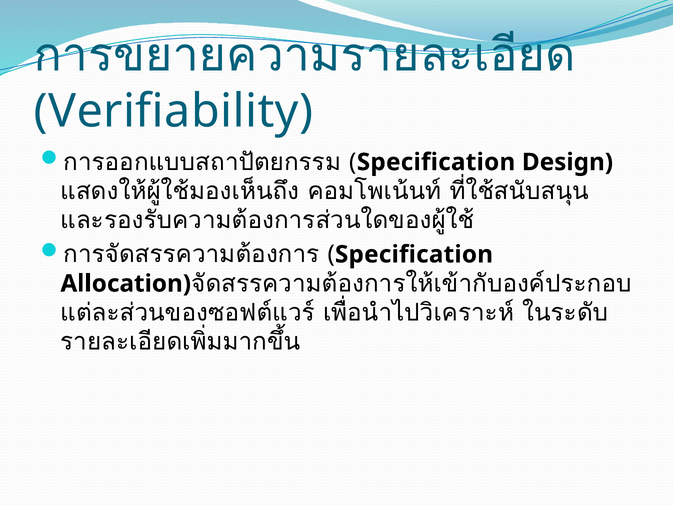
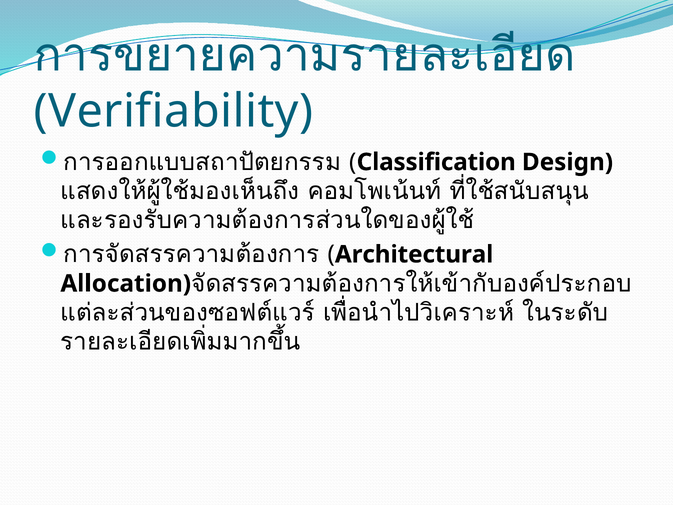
Specification: Specification -> Classification (436, 162)
Specification: Specification -> Architectural (414, 254)
